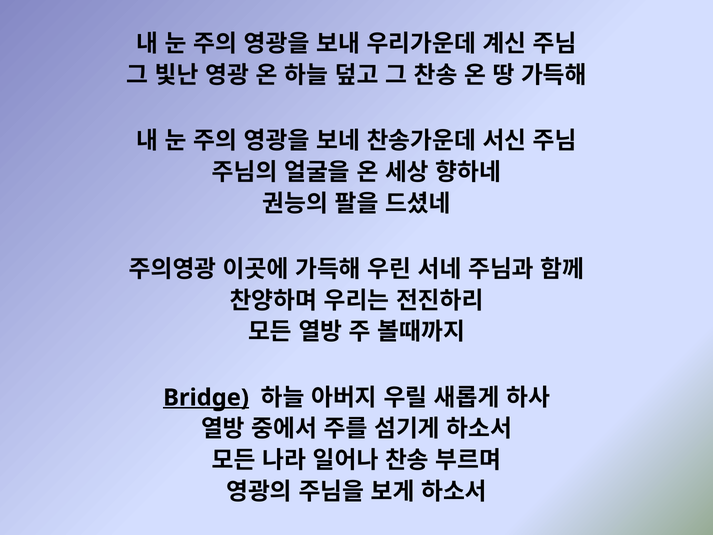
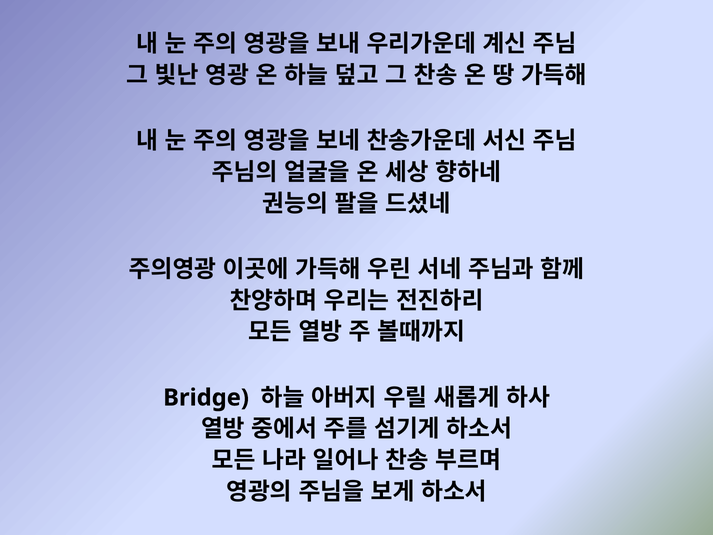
Bridge underline: present -> none (206, 397)
